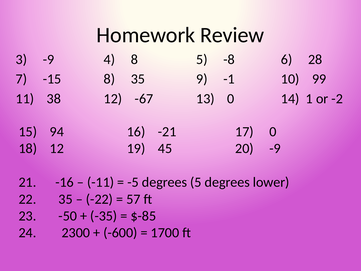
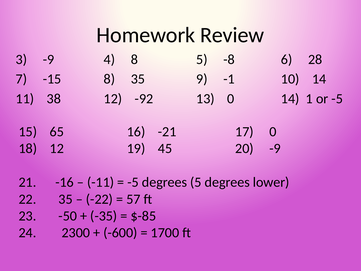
10 99: 99 -> 14 (319, 79)
-67: -67 -> -92 (144, 99)
or -2: -2 -> -5 (337, 99)
94: 94 -> 65 (57, 132)
